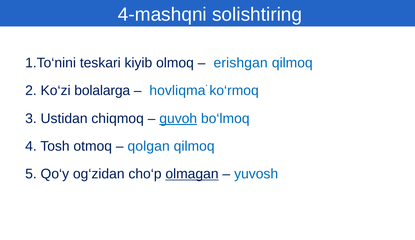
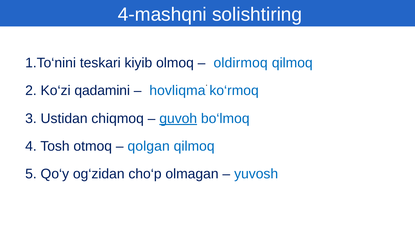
erishgan: erishgan -> oldirmoq (241, 63)
bolalarga: bolalarga -> qadamini (102, 90)
olmagan underline: present -> none (192, 174)
